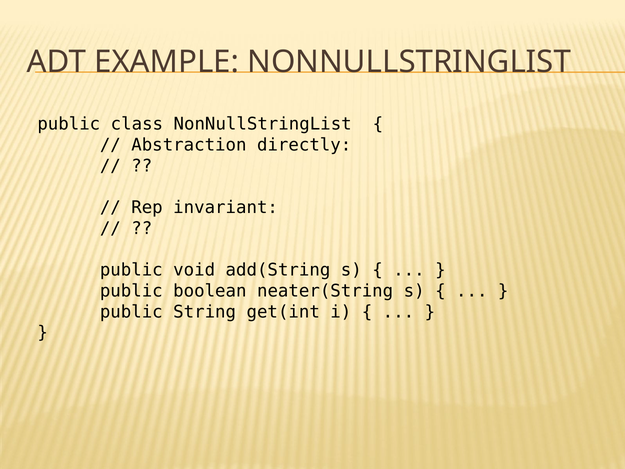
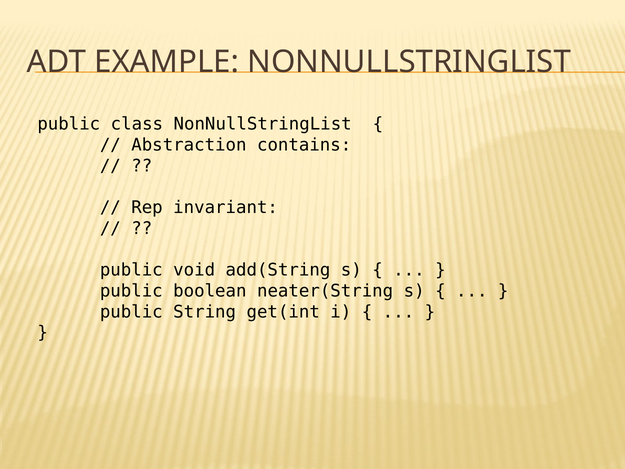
directly: directly -> contains (304, 145)
